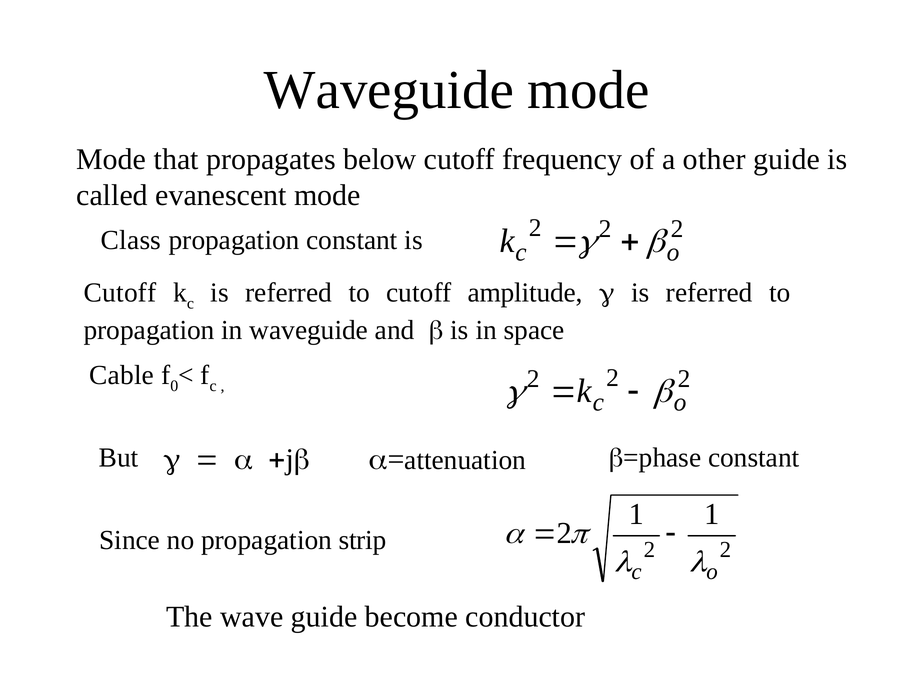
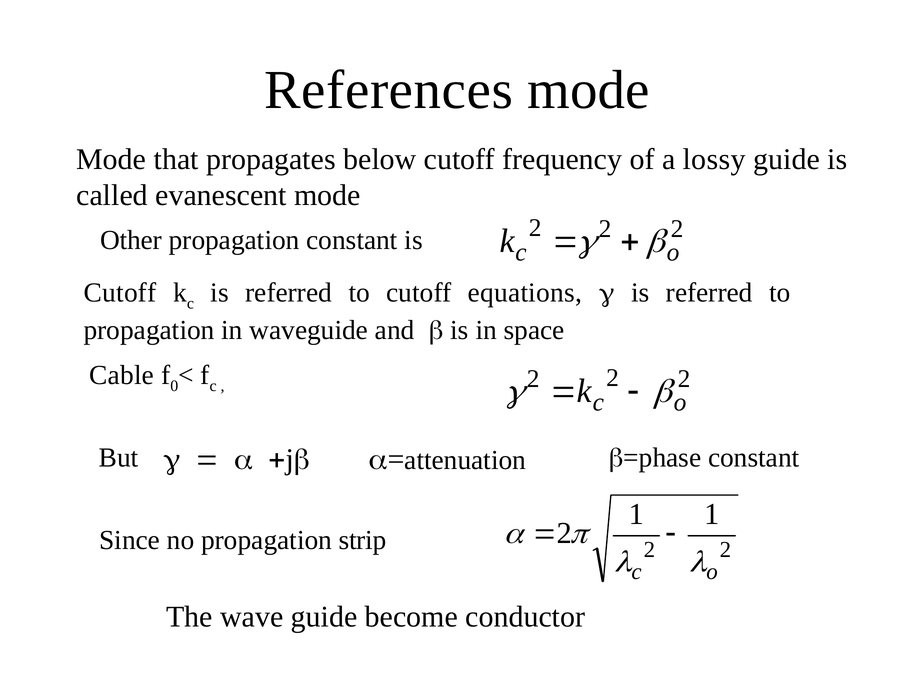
Waveguide: Waveguide -> References (389, 90)
other: other -> lossy (714, 159)
Class: Class -> Other (131, 240)
amplitude: amplitude -> equations (525, 292)
